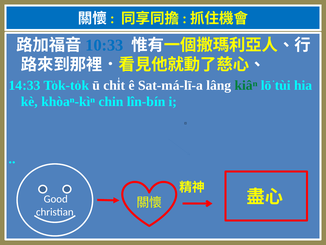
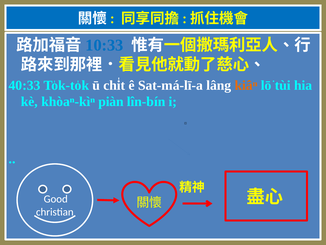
kiâⁿ colour: green -> orange (246, 85)
14:33: 14:33 -> 40:33 (25, 85)
chin: chin -> piàn (111, 101)
